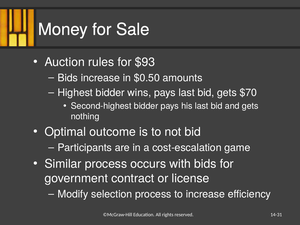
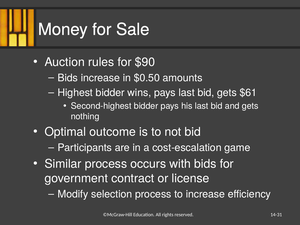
$93: $93 -> $90 (145, 62)
$70: $70 -> $61 (248, 93)
